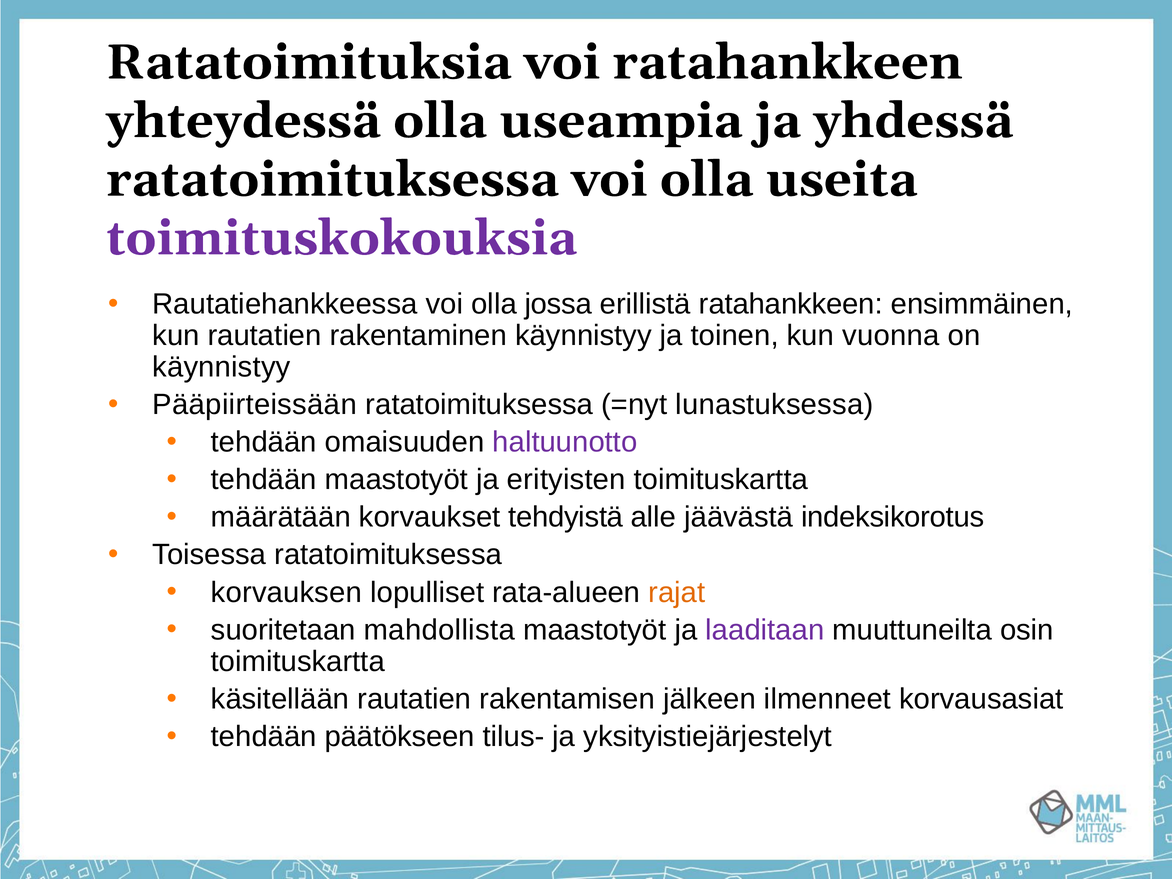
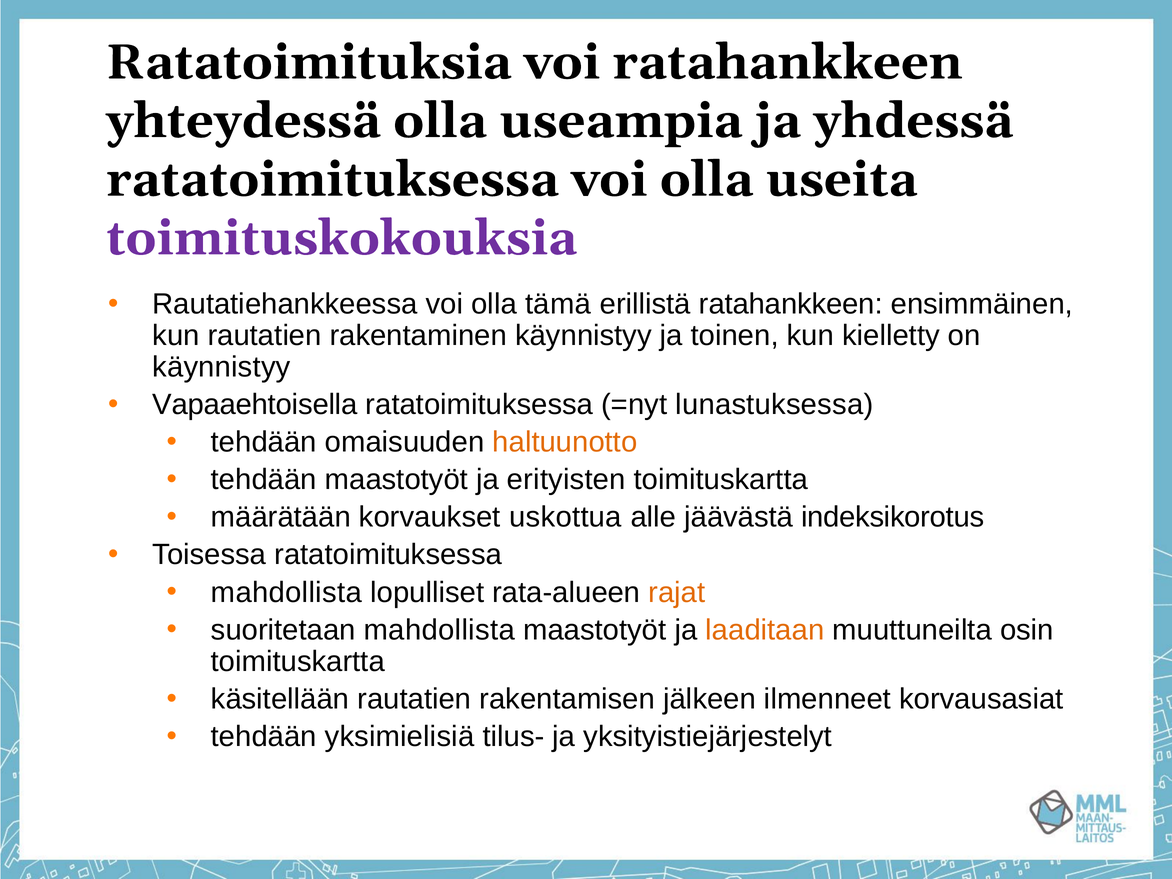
jossa: jossa -> tämä (558, 304)
vuonna: vuonna -> kielletty (891, 336)
Pääpiirteissään: Pääpiirteissään -> Vapaaehtoisella (255, 405)
haltuunotto colour: purple -> orange (565, 442)
tehdyistä: tehdyistä -> uskottua (565, 517)
korvauksen: korvauksen -> mahdollista (286, 592)
laaditaan colour: purple -> orange (765, 630)
päätökseen: päätökseen -> yksimielisiä (400, 737)
